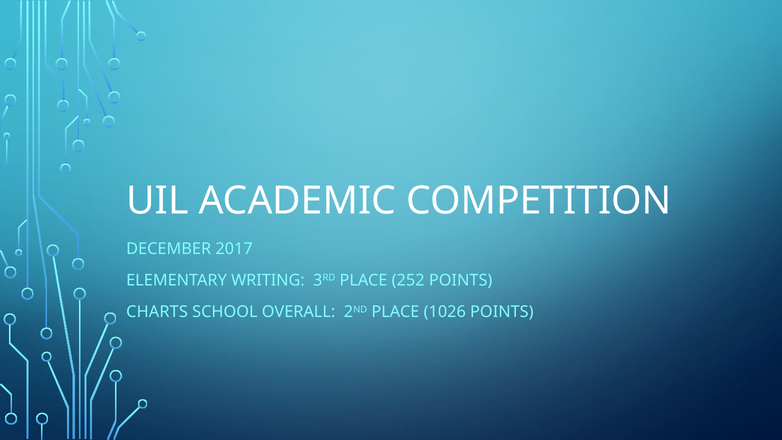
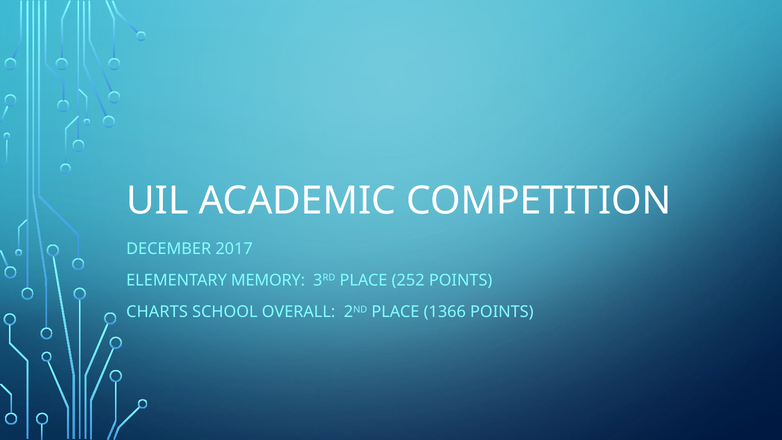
WRITING: WRITING -> MEMORY (268, 280)
1026: 1026 -> 1366 (445, 312)
